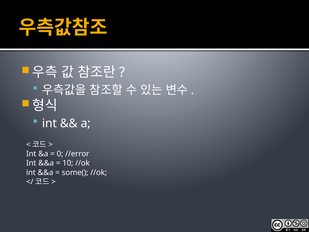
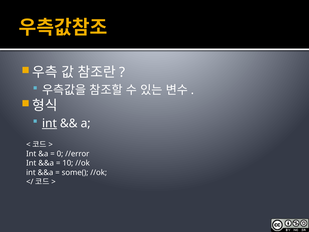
int underline: none -> present (49, 123)
